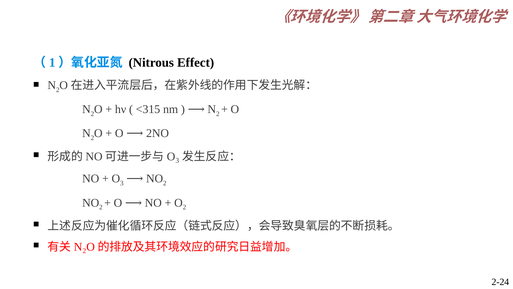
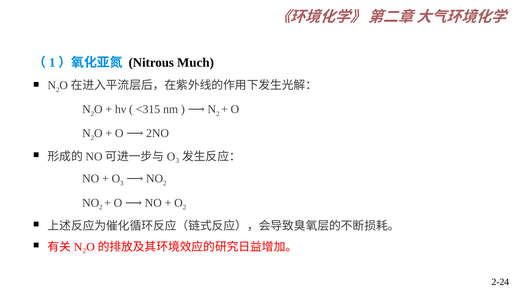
Effect: Effect -> Much (196, 62)
